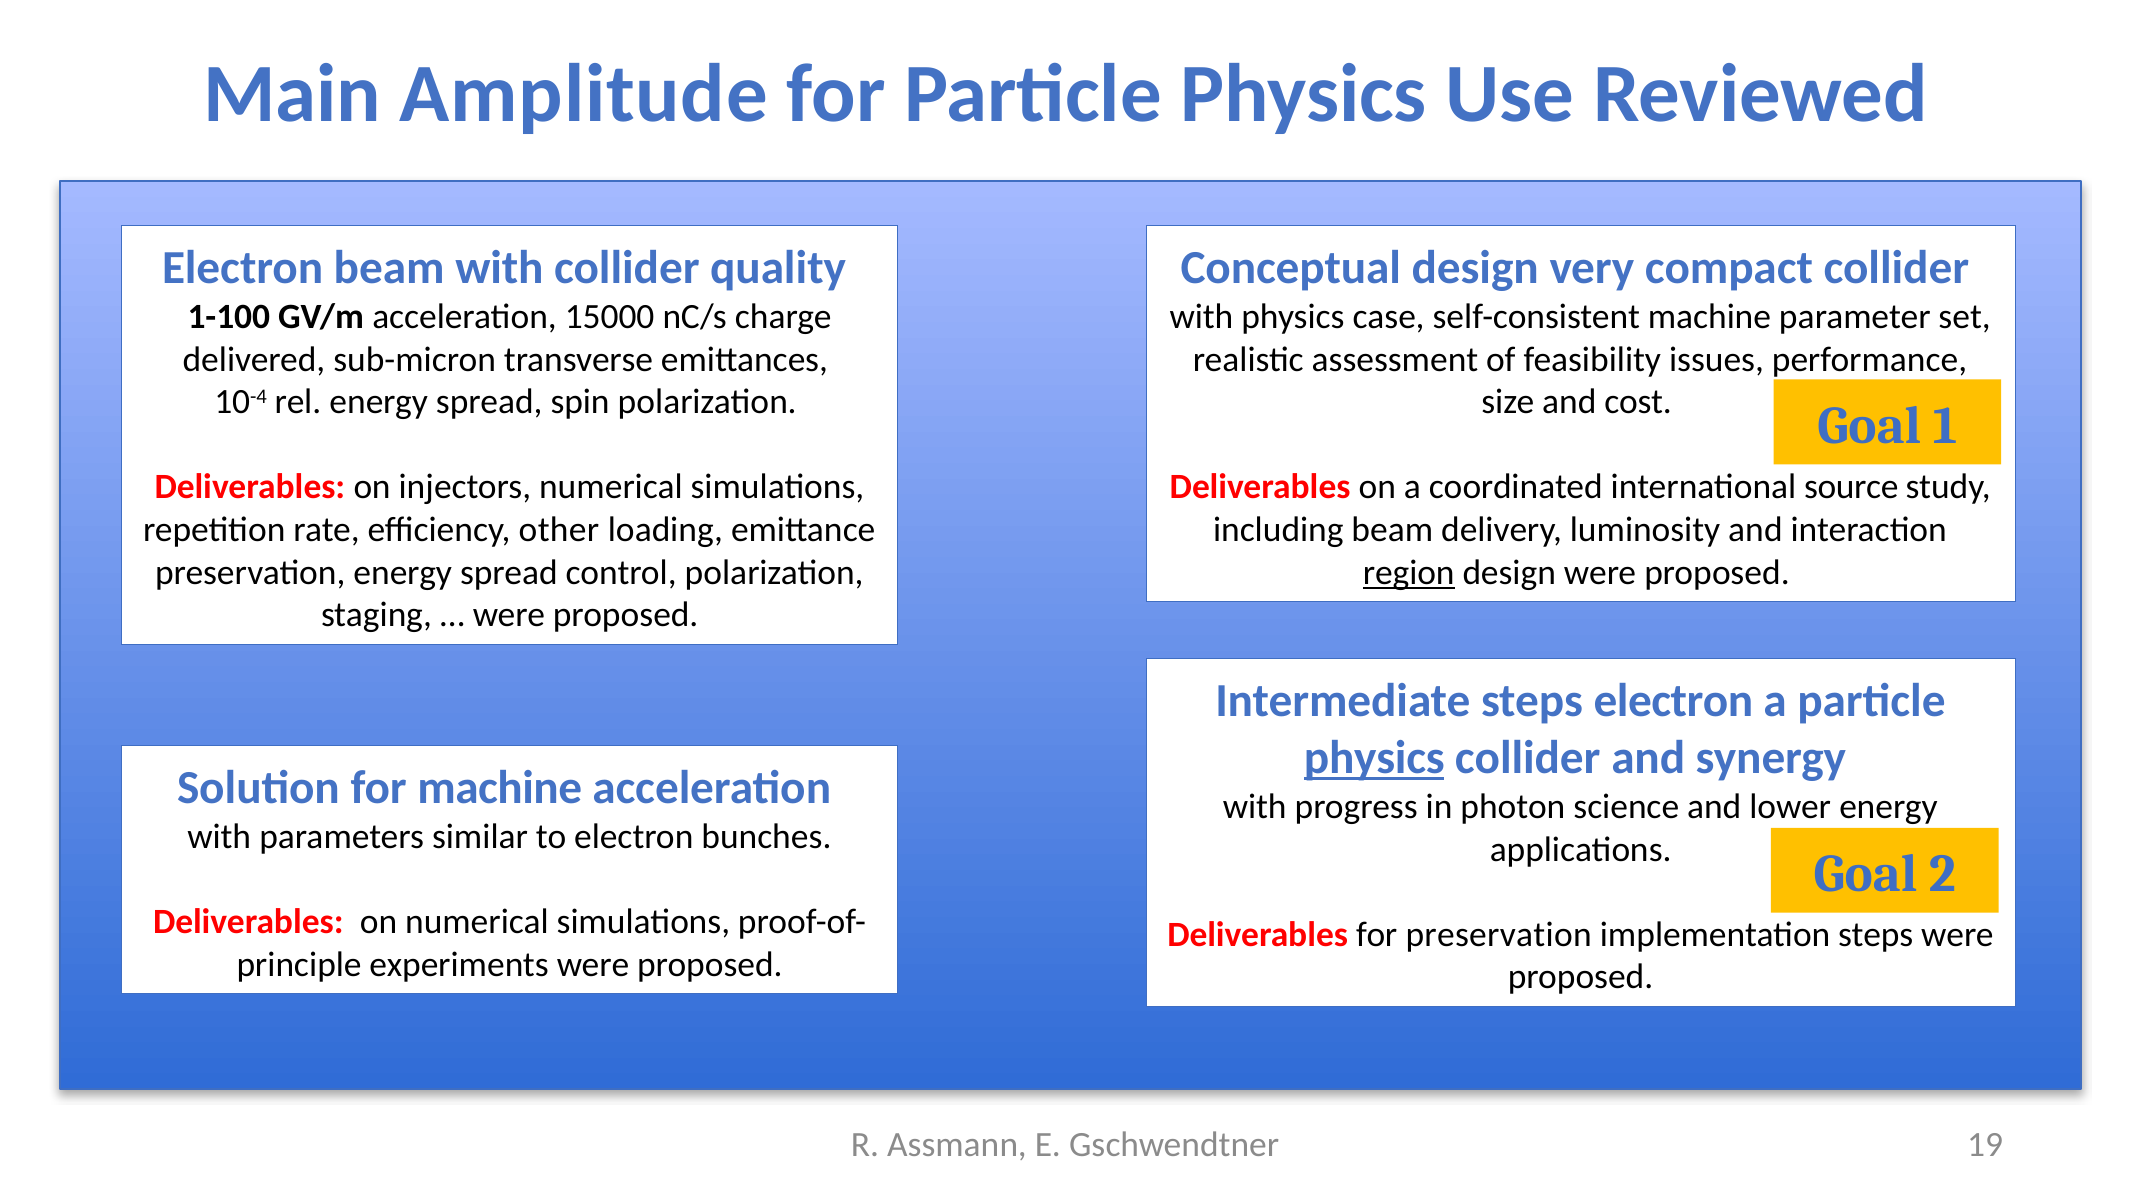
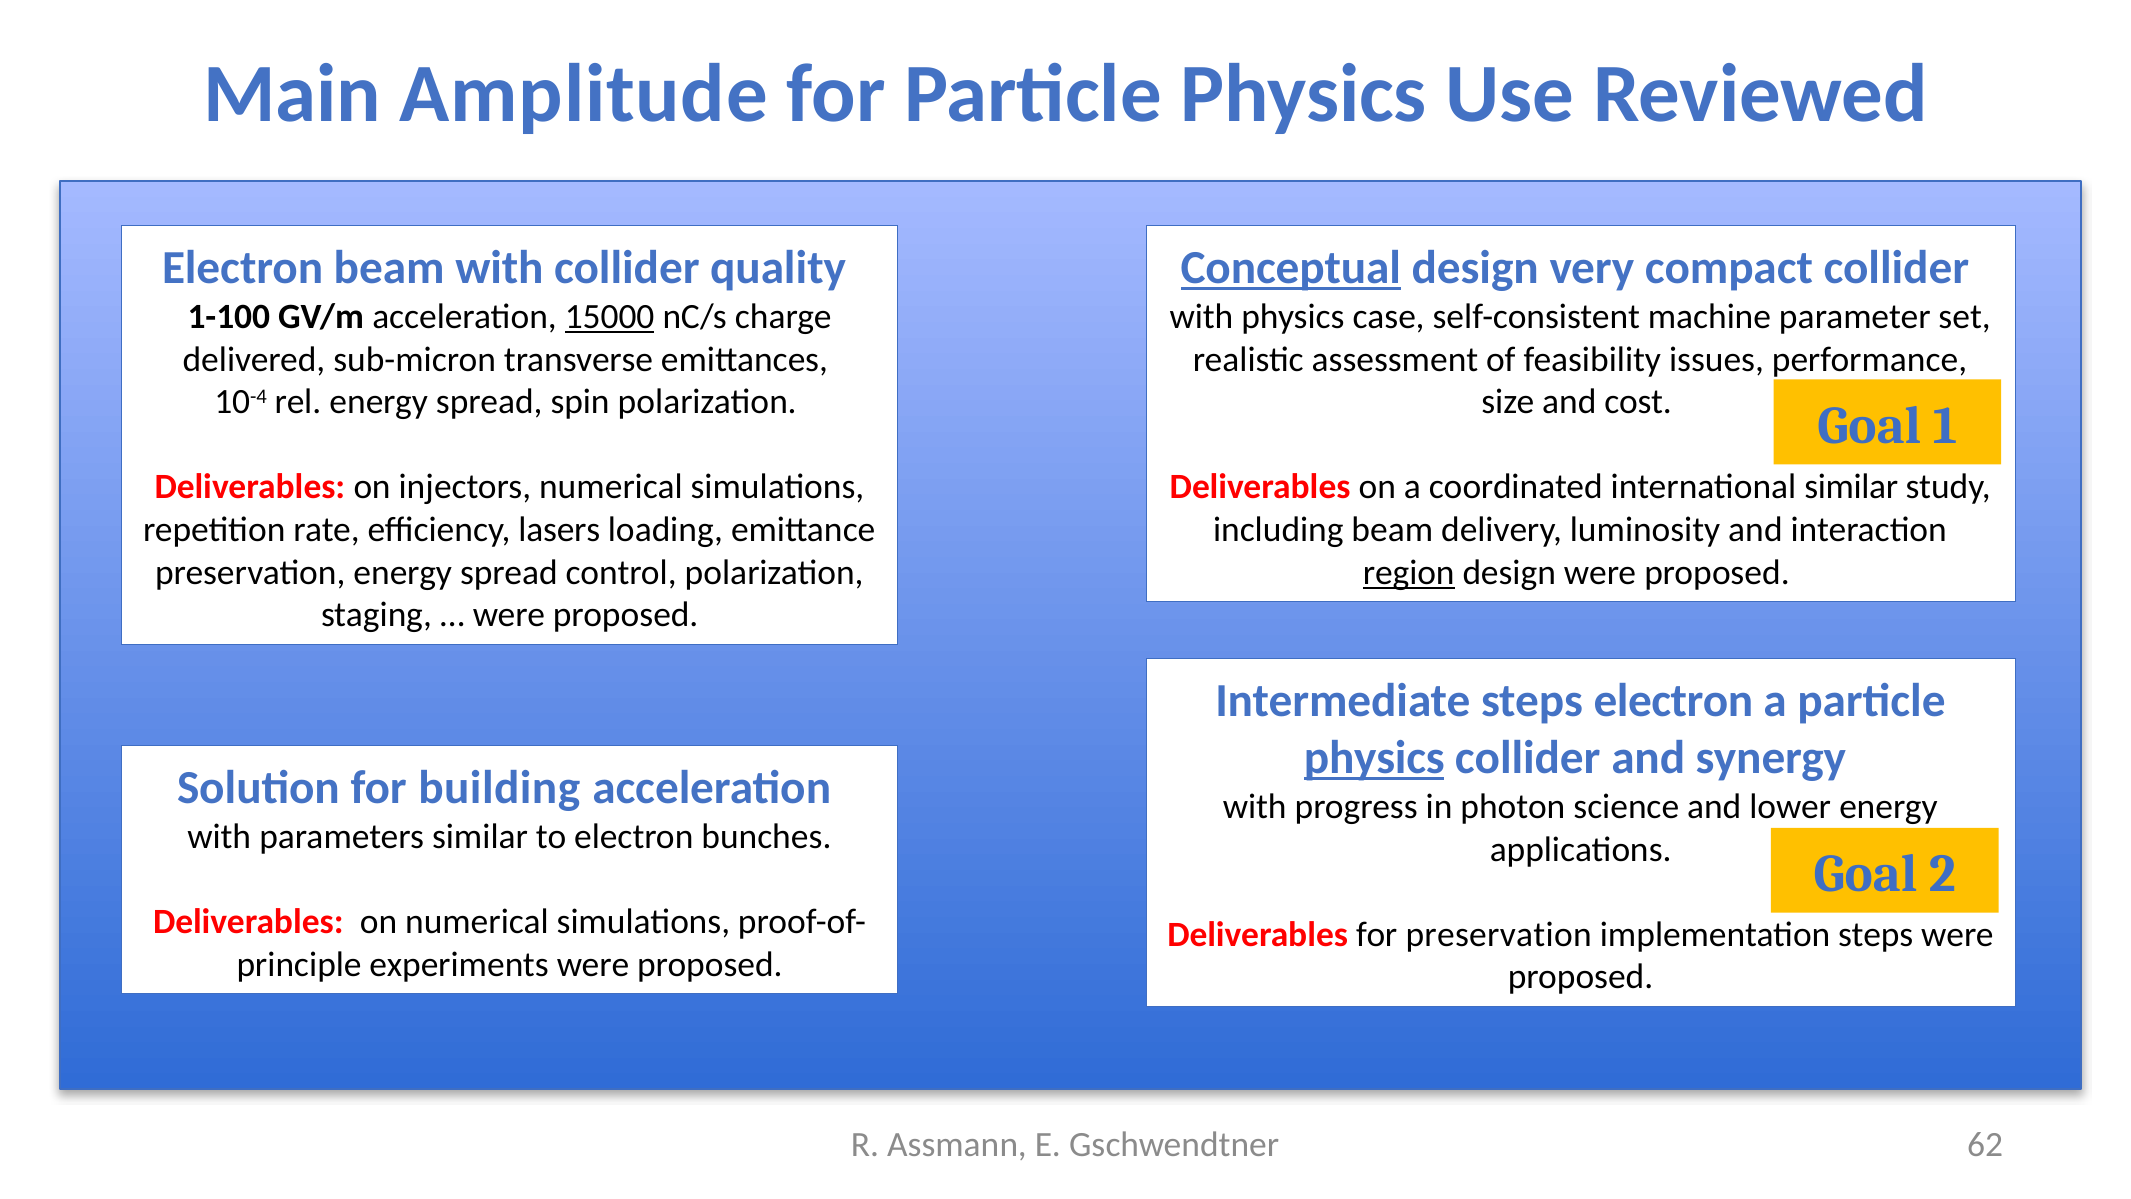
Conceptual underline: none -> present (1291, 268)
15000 underline: none -> present (610, 317)
international source: source -> similar (1851, 487)
other: other -> lasers (559, 530)
for machine: machine -> building (499, 787)
19: 19 -> 62 (1985, 1145)
